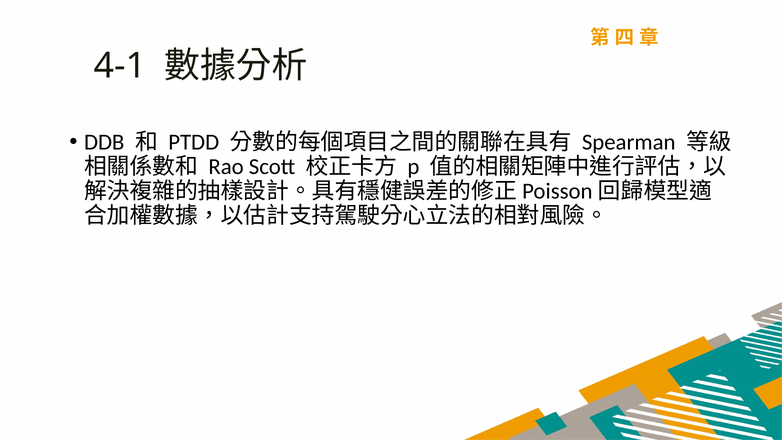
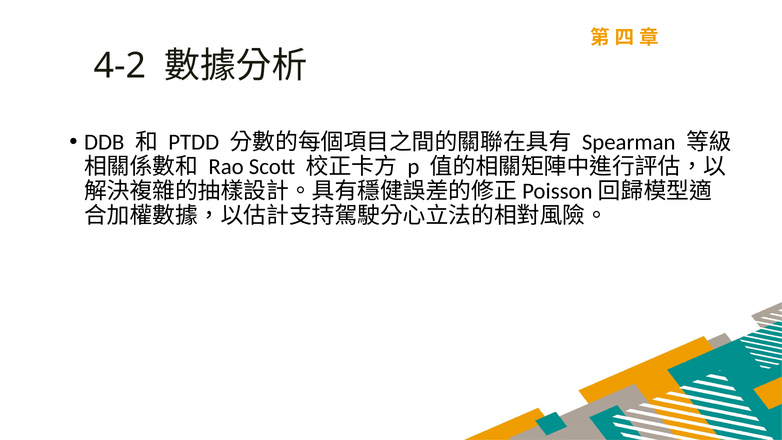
4-1: 4-1 -> 4-2 (120, 66)
